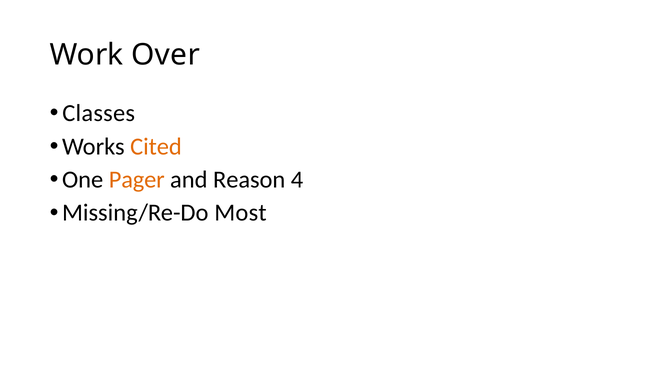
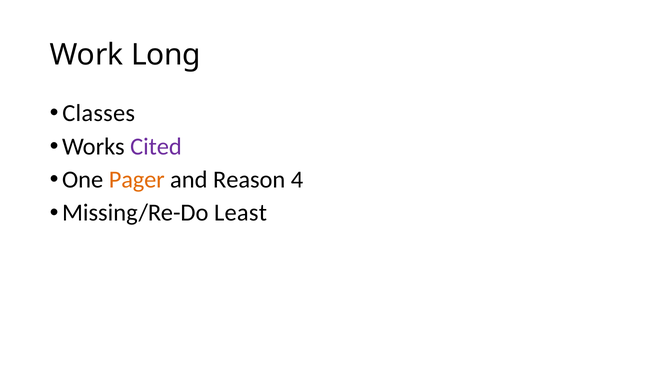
Over: Over -> Long (166, 55)
Cited colour: orange -> purple (156, 147)
Most: Most -> Least (240, 213)
